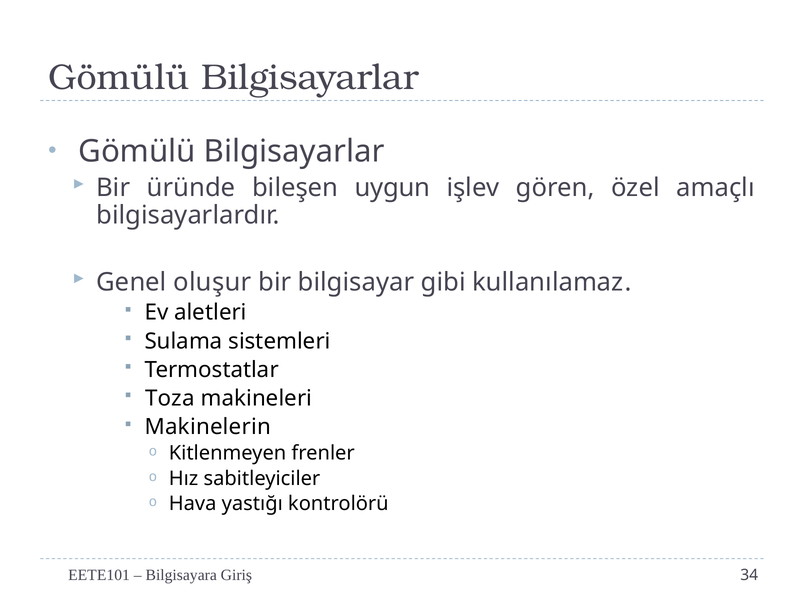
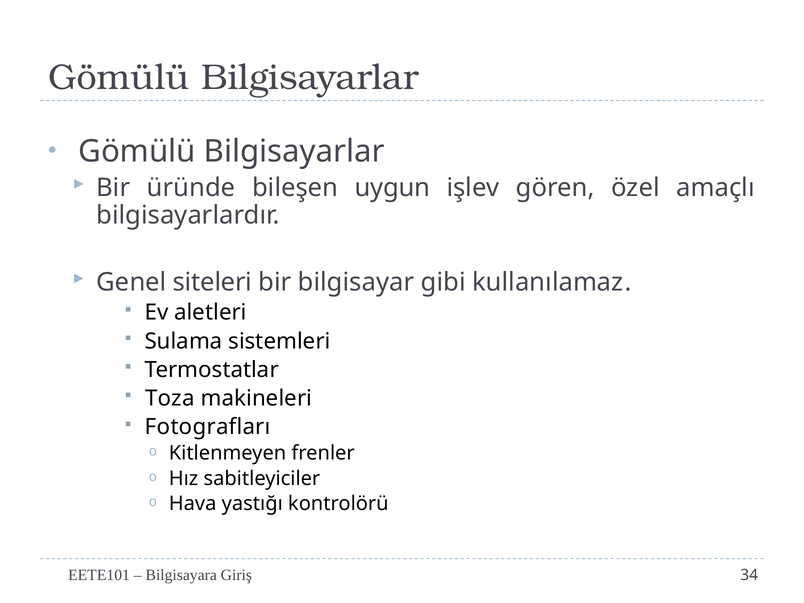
oluşur: oluşur -> siteleri (213, 282)
Makinelerin: Makinelerin -> Fotografları (208, 427)
